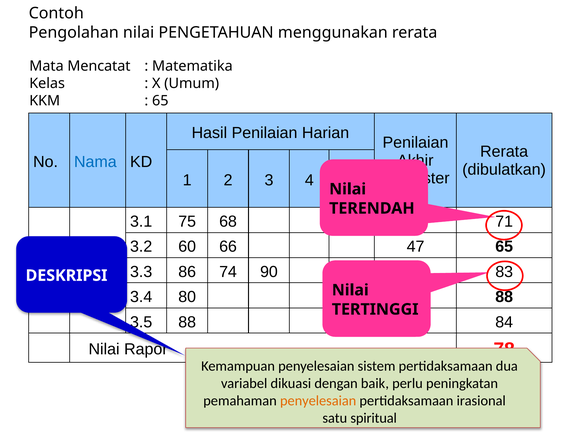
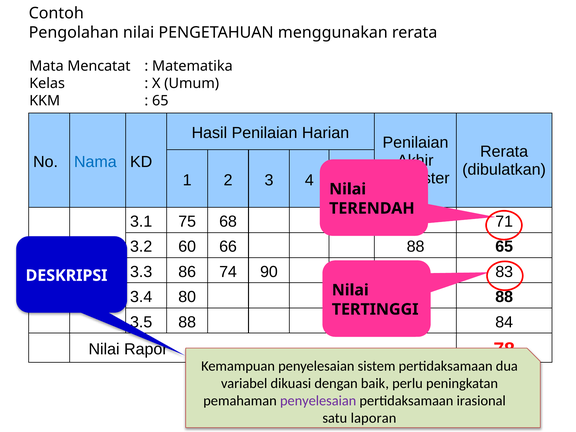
66 47: 47 -> 88 (416, 247)
penyelesaian colour: orange -> purple (318, 401)
spiritual: spiritual -> laporan (374, 418)
